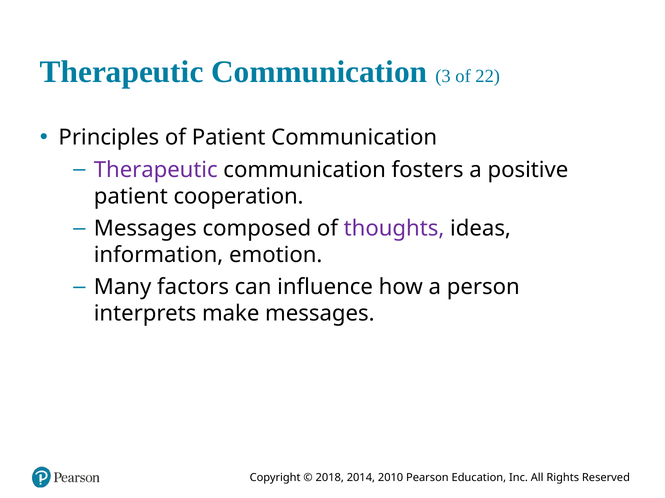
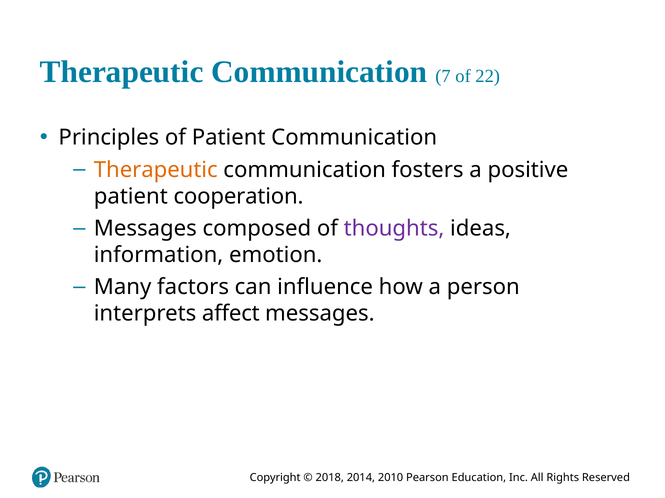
3: 3 -> 7 (443, 76)
Therapeutic colour: purple -> orange (156, 170)
make: make -> affect (231, 314)
